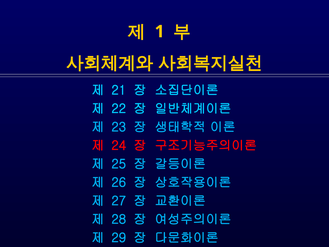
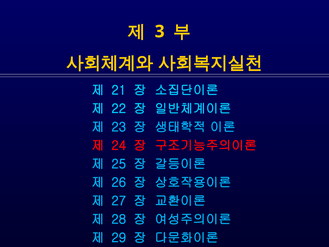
1: 1 -> 3 (160, 32)
